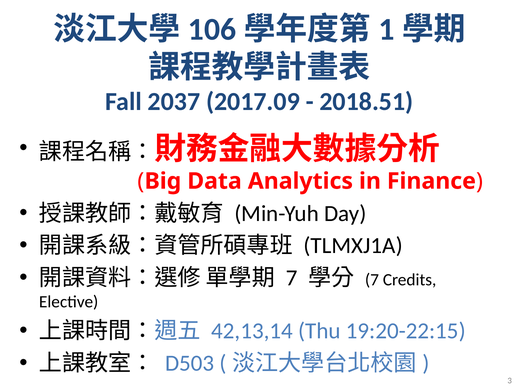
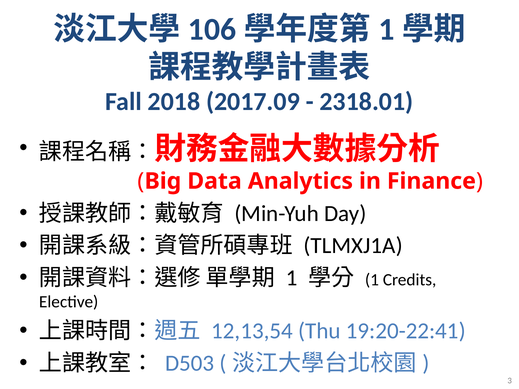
2037: 2037 -> 2018 (174, 102)
2018.51: 2018.51 -> 2318.01 (366, 102)
7: 7 -> 1 (292, 278)
7: 7 -> 1 (372, 280)
42,13,14: 42,13,14 -> 12,13,54 (252, 331)
19:20-22:15: 19:20-22:15 -> 19:20-22:41 (406, 331)
